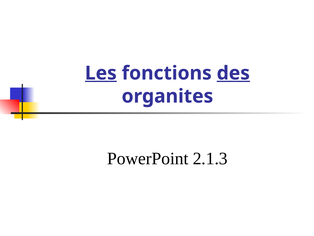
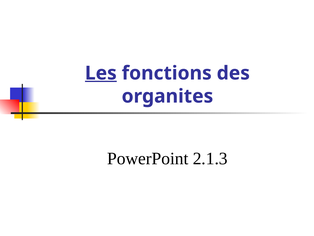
des underline: present -> none (233, 73)
